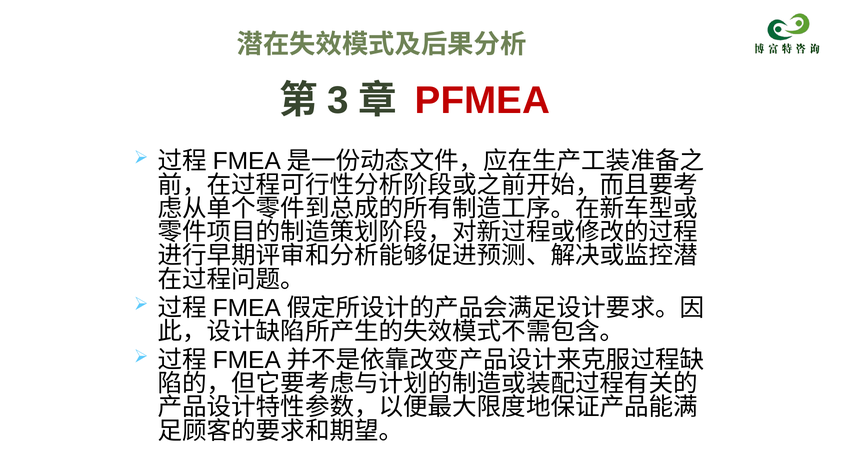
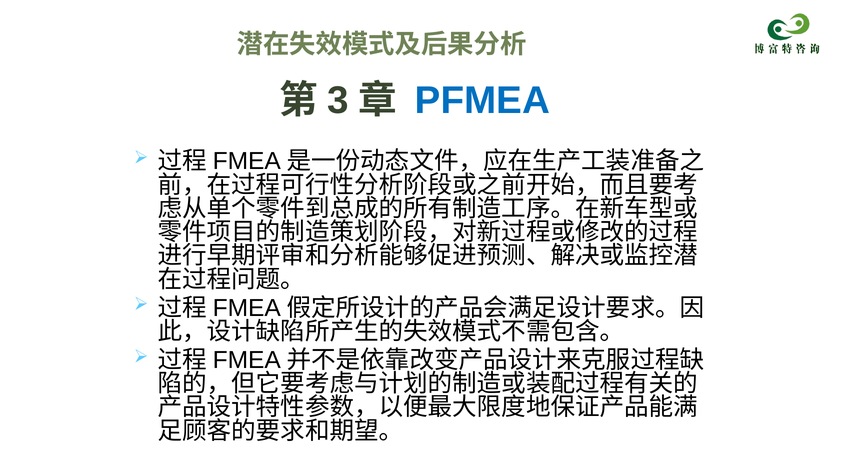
PFMEA colour: red -> blue (482, 101)
